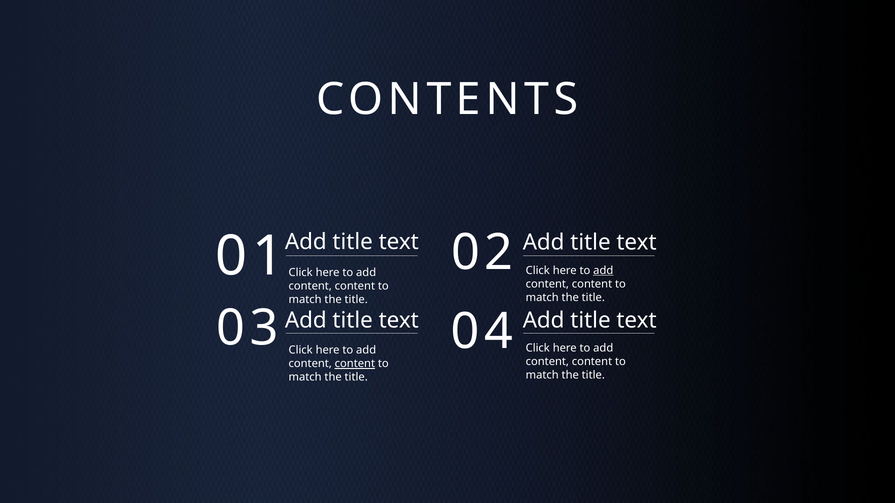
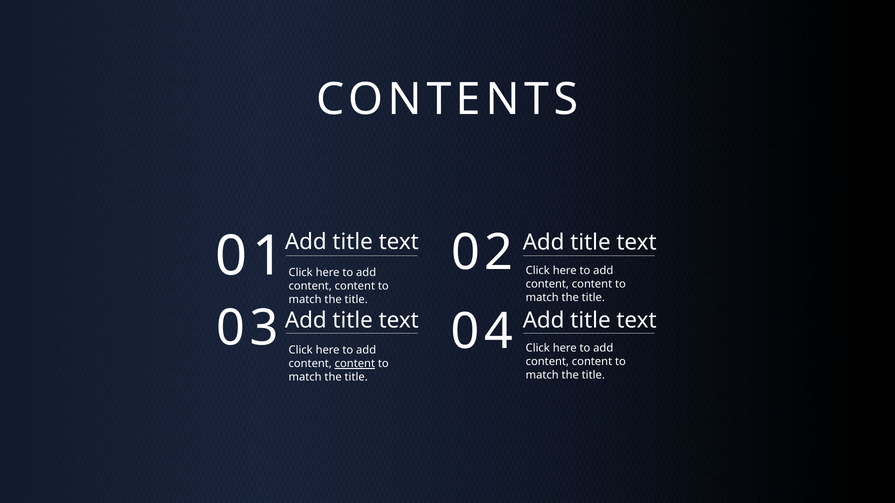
add underline: present -> none (603, 271)
